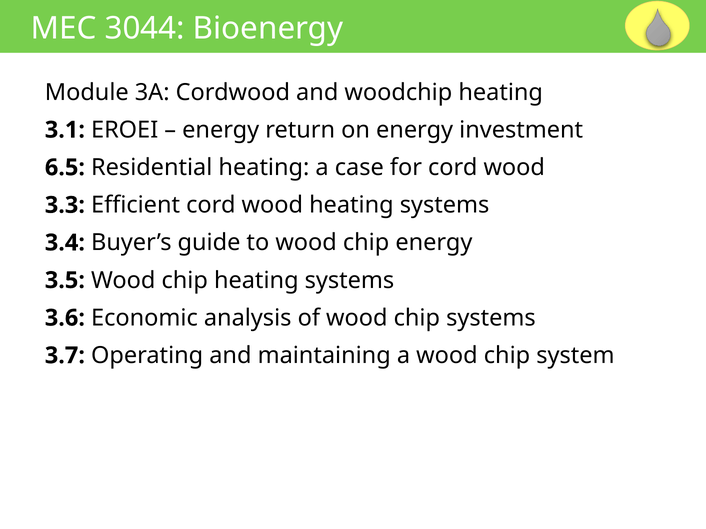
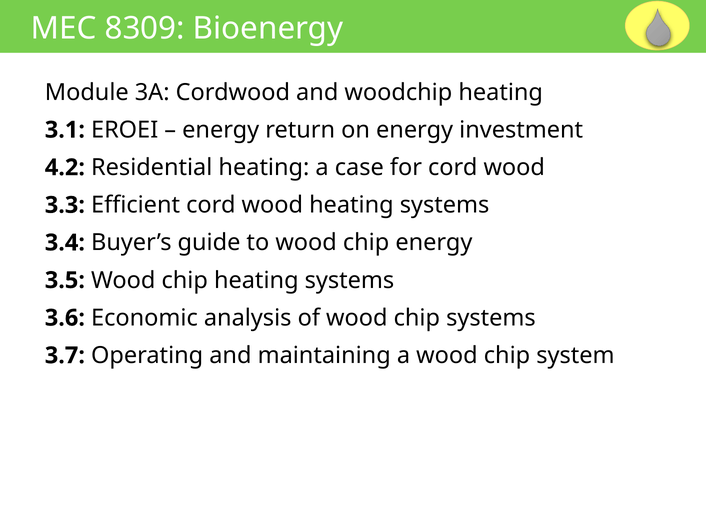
3044: 3044 -> 8309 (145, 28)
6.5: 6.5 -> 4.2 (65, 168)
